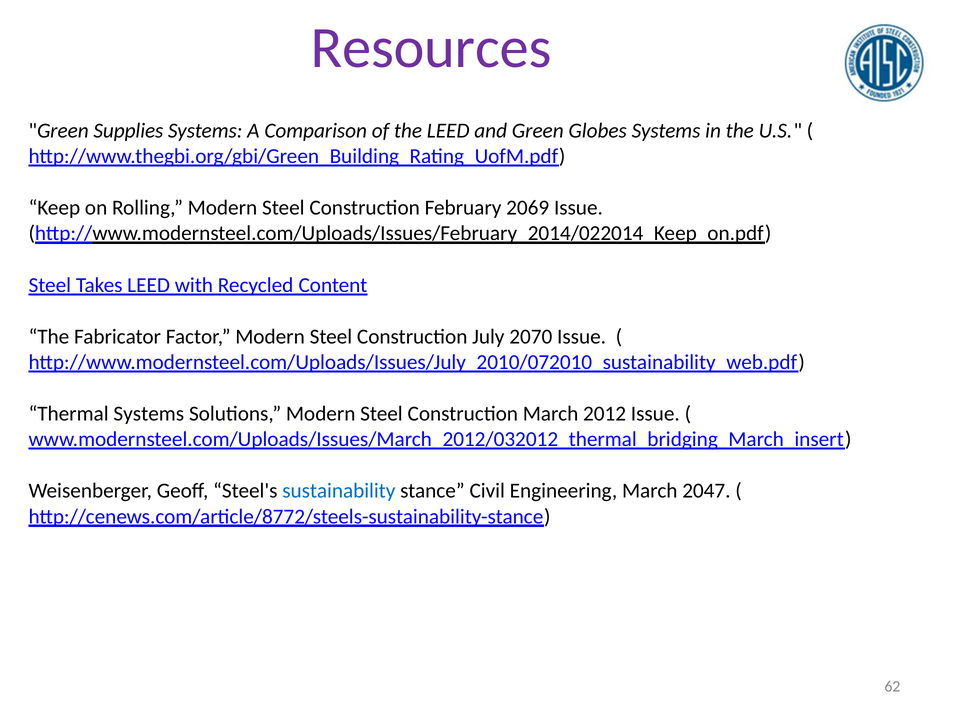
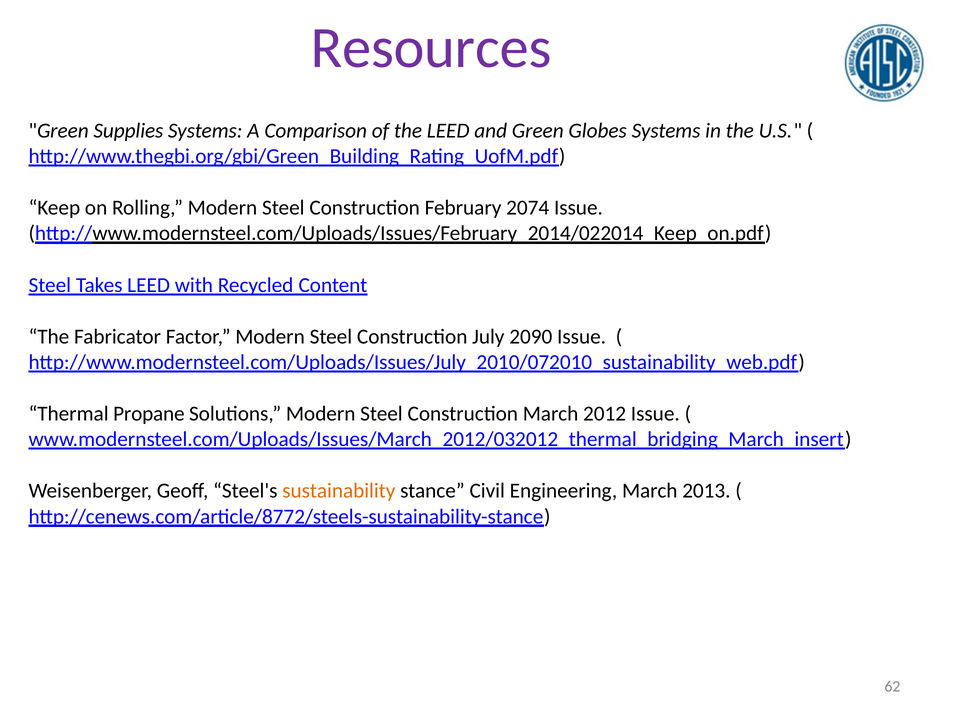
2069: 2069 -> 2074 (528, 208)
2070: 2070 -> 2090 (531, 336)
Thermal Systems: Systems -> Propane (149, 414)
sustainability colour: blue -> orange (339, 491)
2047: 2047 -> 2013 (706, 491)
